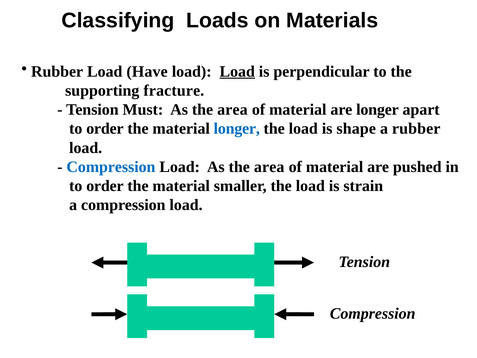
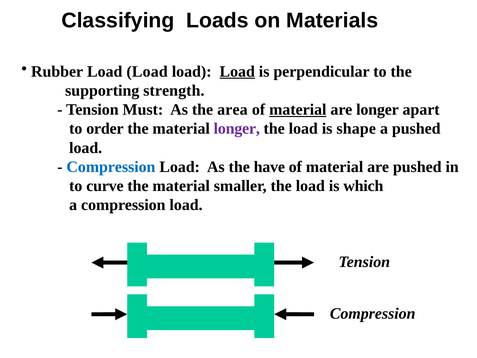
Have: Have -> Load (147, 71)
fracture: fracture -> strength (174, 90)
material underline: none -> present (298, 110)
longer colour: blue -> purple (237, 129)
a rubber: rubber -> pushed (416, 129)
Load As the area: area -> have (269, 167)
order: order -> curve (105, 186)
strain: strain -> which (363, 186)
